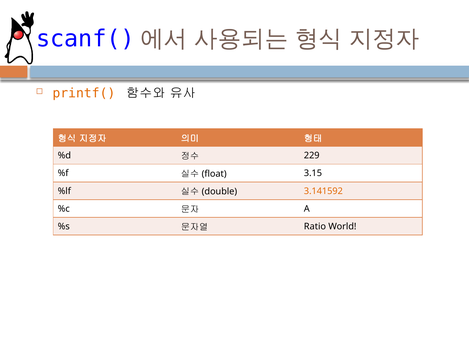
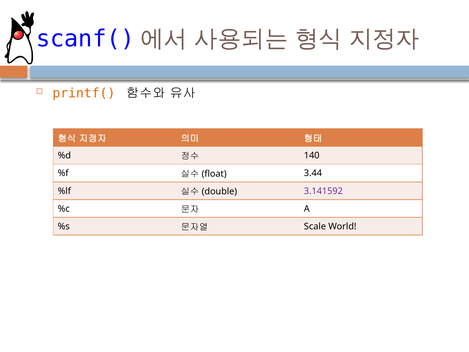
229: 229 -> 140 (312, 155)
3.15: 3.15 -> 3.44 (313, 173)
3.141592 colour: orange -> purple (323, 191)
Ratio: Ratio -> Scale (315, 226)
